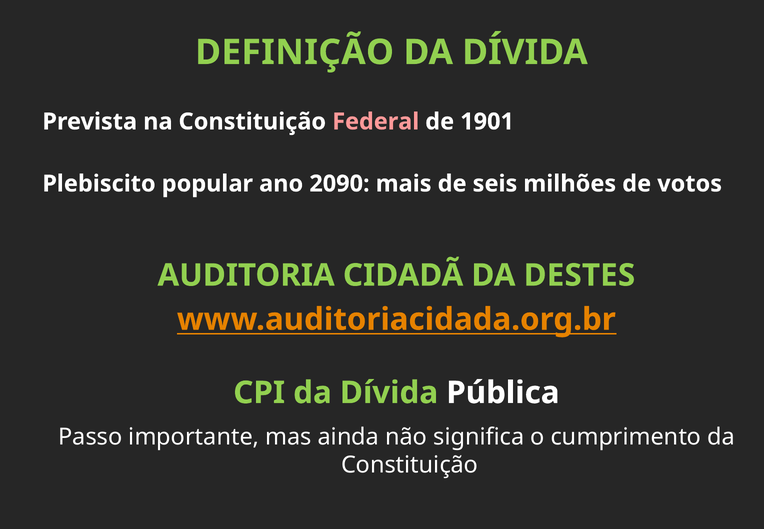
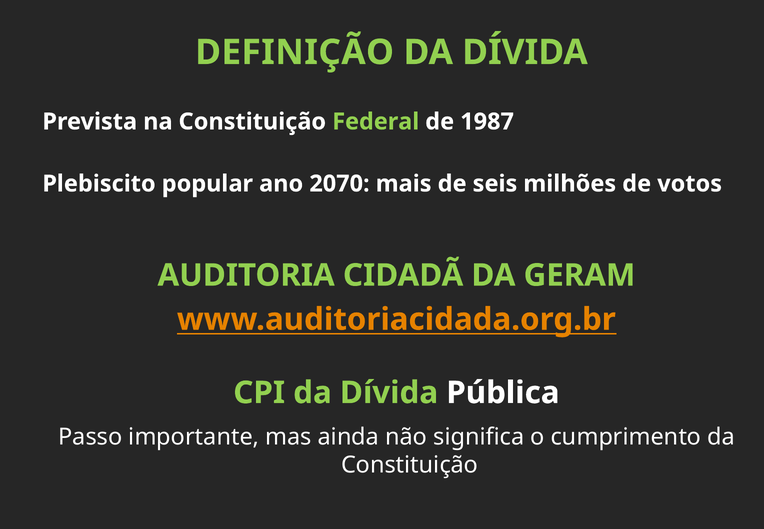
Federal colour: pink -> light green (376, 122)
1901: 1901 -> 1987 (487, 122)
2090: 2090 -> 2070 (339, 184)
DESTES: DESTES -> GERAM (580, 275)
